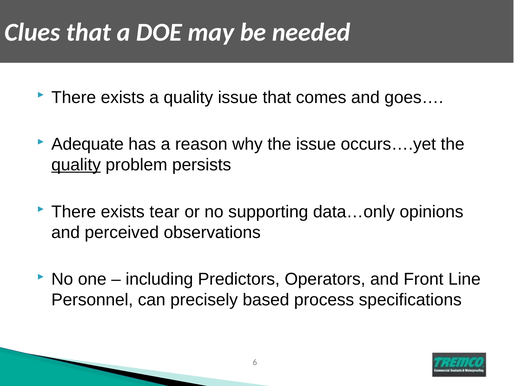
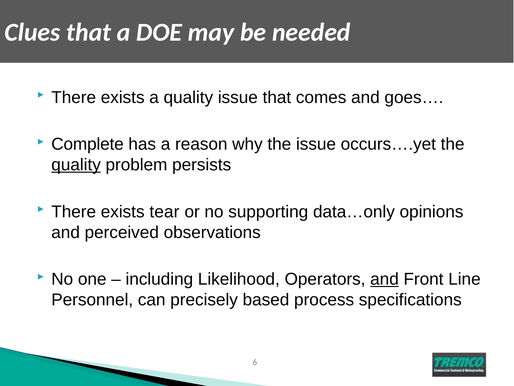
Adequate: Adequate -> Complete (88, 144)
Predictors: Predictors -> Likelihood (239, 279)
and underline: none -> present (385, 279)
